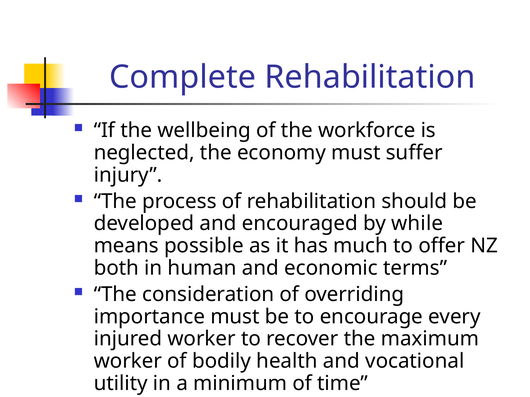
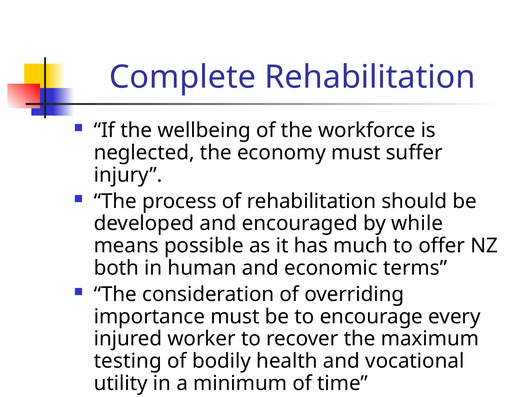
worker: worker -> testing (128, 362)
